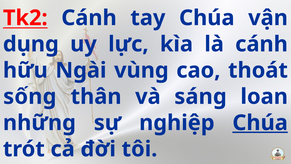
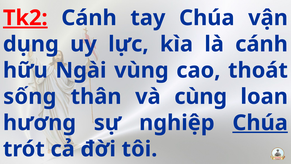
Tk2 underline: none -> present (25, 18)
sáng: sáng -> cùng (201, 96)
những: những -> hương (39, 123)
